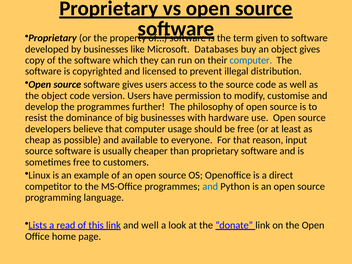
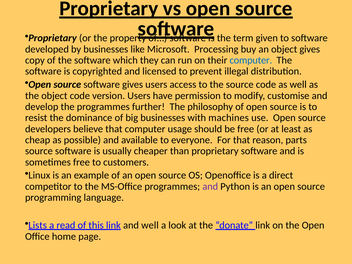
Databases: Databases -> Processing (216, 49)
hardware: hardware -> machines (229, 118)
input: input -> parts (296, 140)
and colour: blue -> purple (210, 186)
